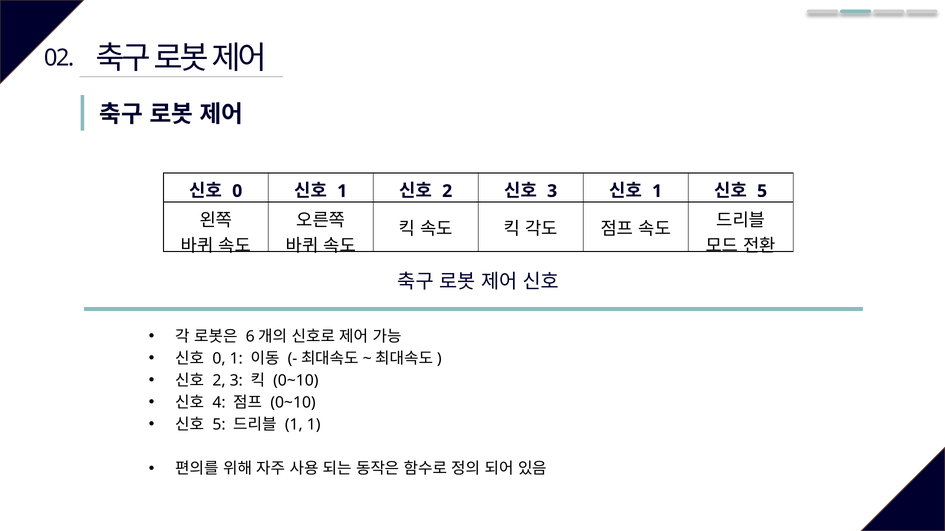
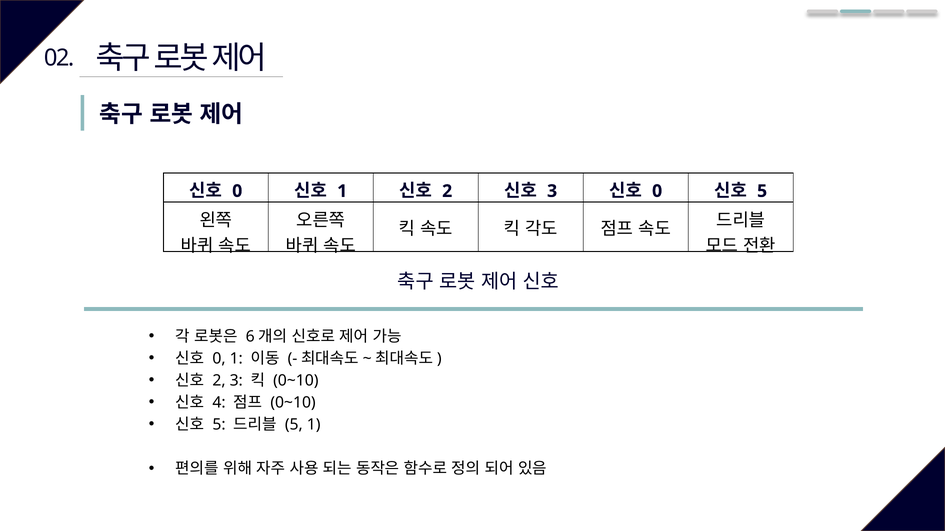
1: 1 -> 0 (657, 191)
1: 1 -> 5 (294, 425)
